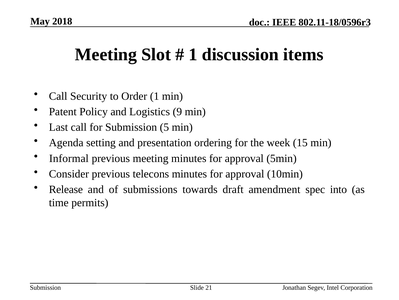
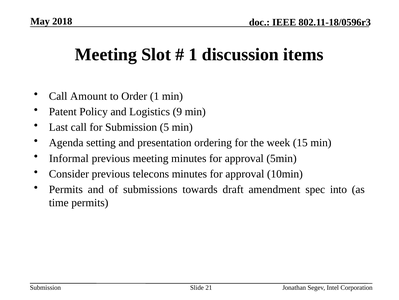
Security: Security -> Amount (89, 96)
Release: Release -> Permits (66, 189)
